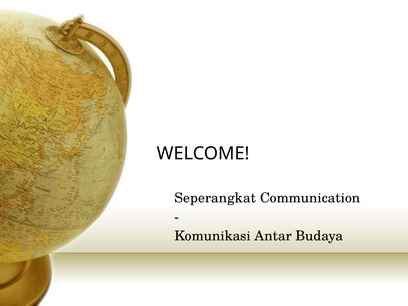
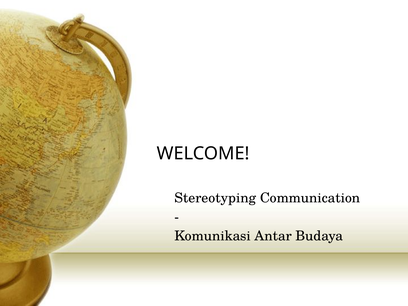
Seperangkat: Seperangkat -> Stereotyping (215, 198)
